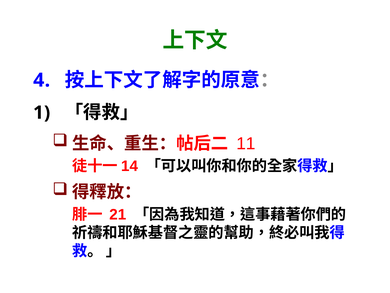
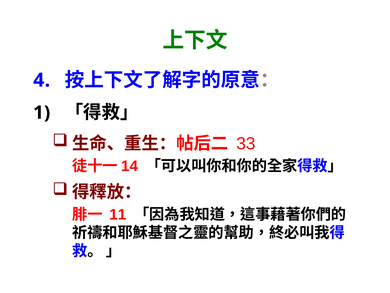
11: 11 -> 33 (246, 143)
21: 21 -> 11 (118, 214)
